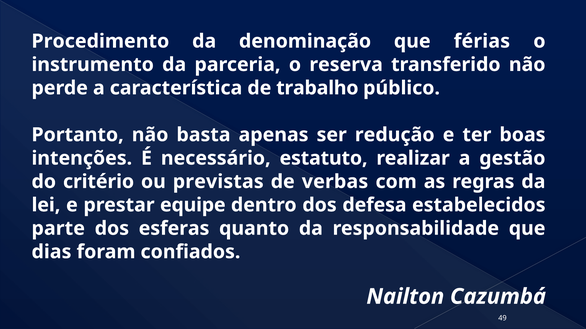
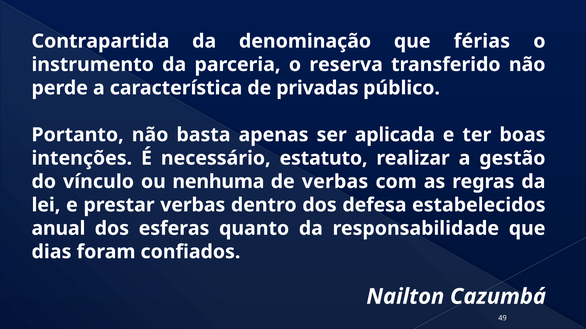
Procedimento: Procedimento -> Contrapartida (100, 41)
trabalho: trabalho -> privadas (317, 88)
redução: redução -> aplicada (395, 135)
critério: critério -> vínculo (98, 182)
previstas: previstas -> nenhuma (218, 182)
prestar equipe: equipe -> verbas (193, 205)
parte: parte -> anual (58, 229)
